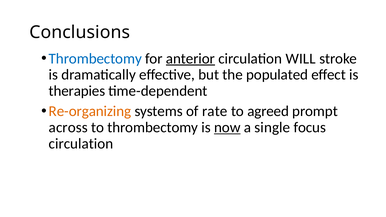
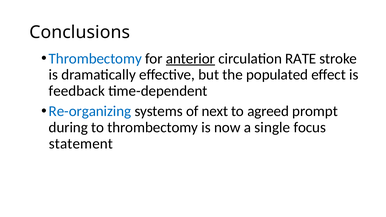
WILL: WILL -> RATE (301, 59)
therapies: therapies -> feedback (77, 91)
Re-organizing colour: orange -> blue (90, 111)
rate: rate -> next (215, 111)
across: across -> during (68, 127)
now underline: present -> none (227, 127)
circulation: circulation -> statement (81, 144)
